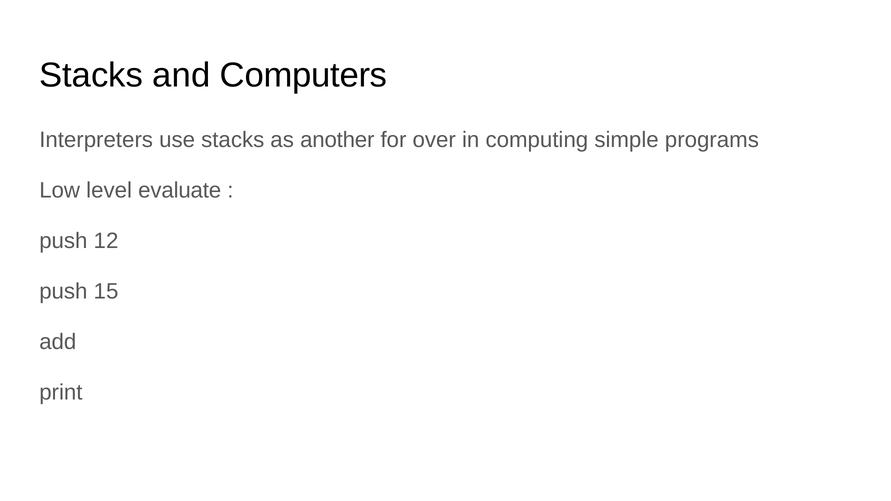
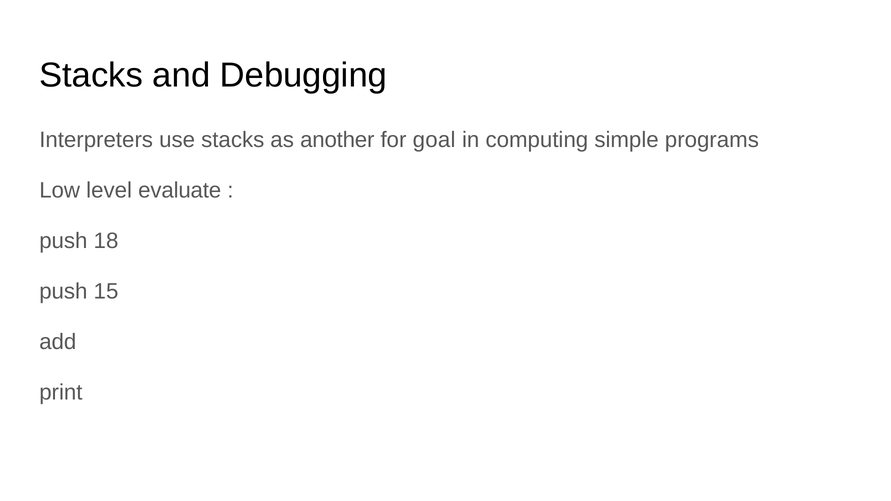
Computers: Computers -> Debugging (303, 75)
over: over -> goal (434, 140)
12: 12 -> 18 (106, 241)
